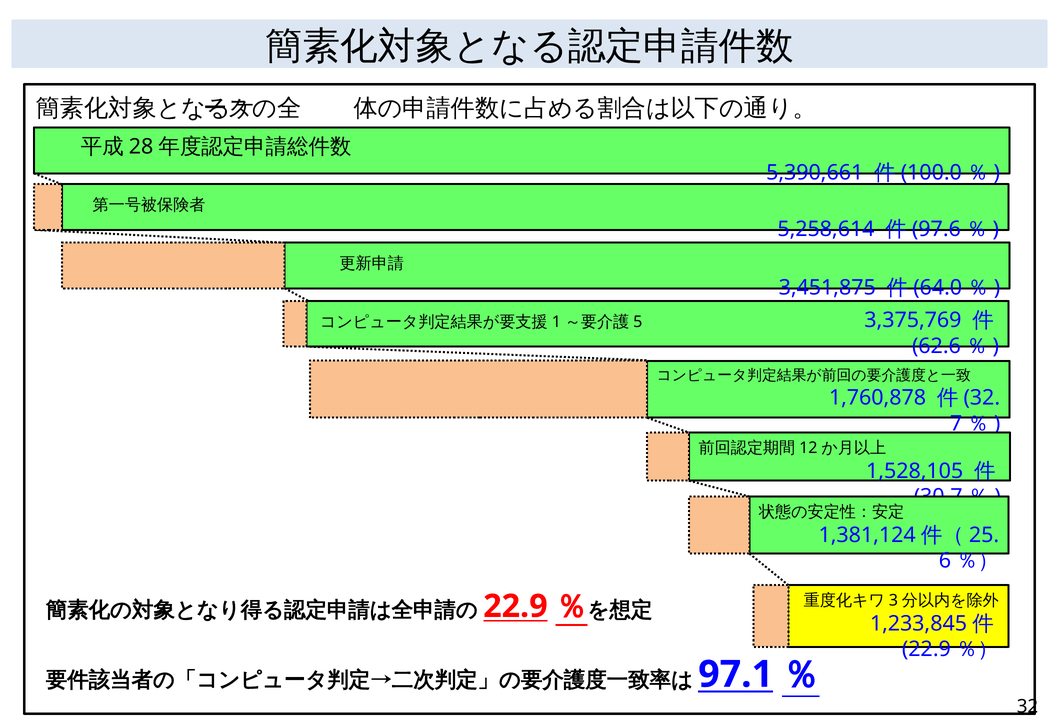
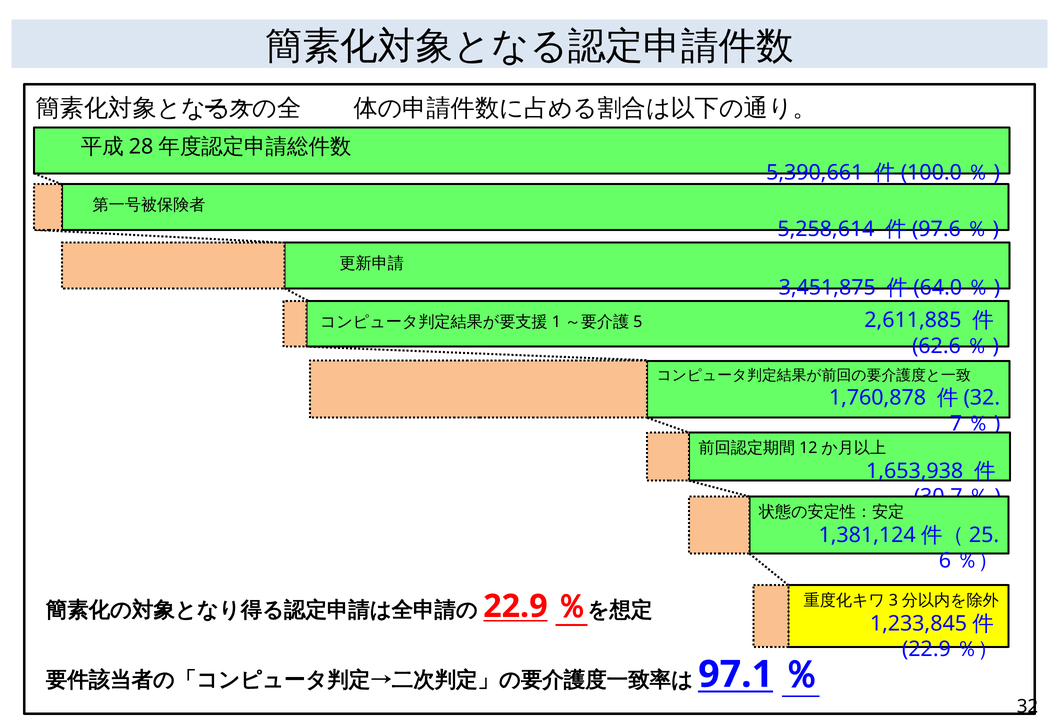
3,375,769: 3,375,769 -> 2,611,885 (913, 320)
1,528,105: 1,528,105 -> 1,653,938 (915, 471)
